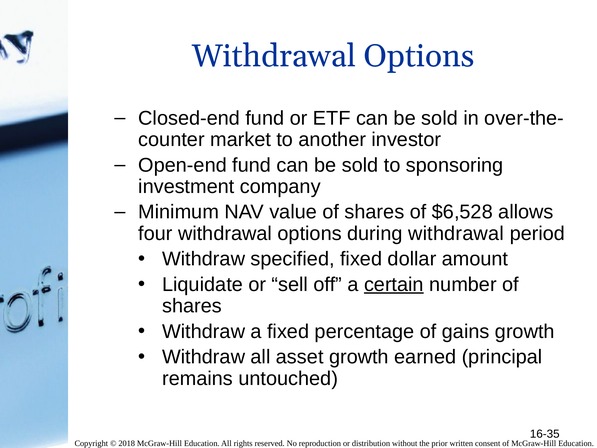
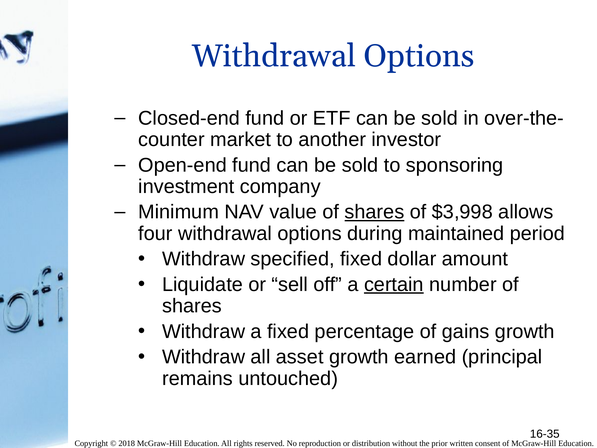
shares underline: none -> present (374, 212)
$6,528: $6,528 -> $3,998 (462, 212)
during withdrawal: withdrawal -> maintained (456, 233)
